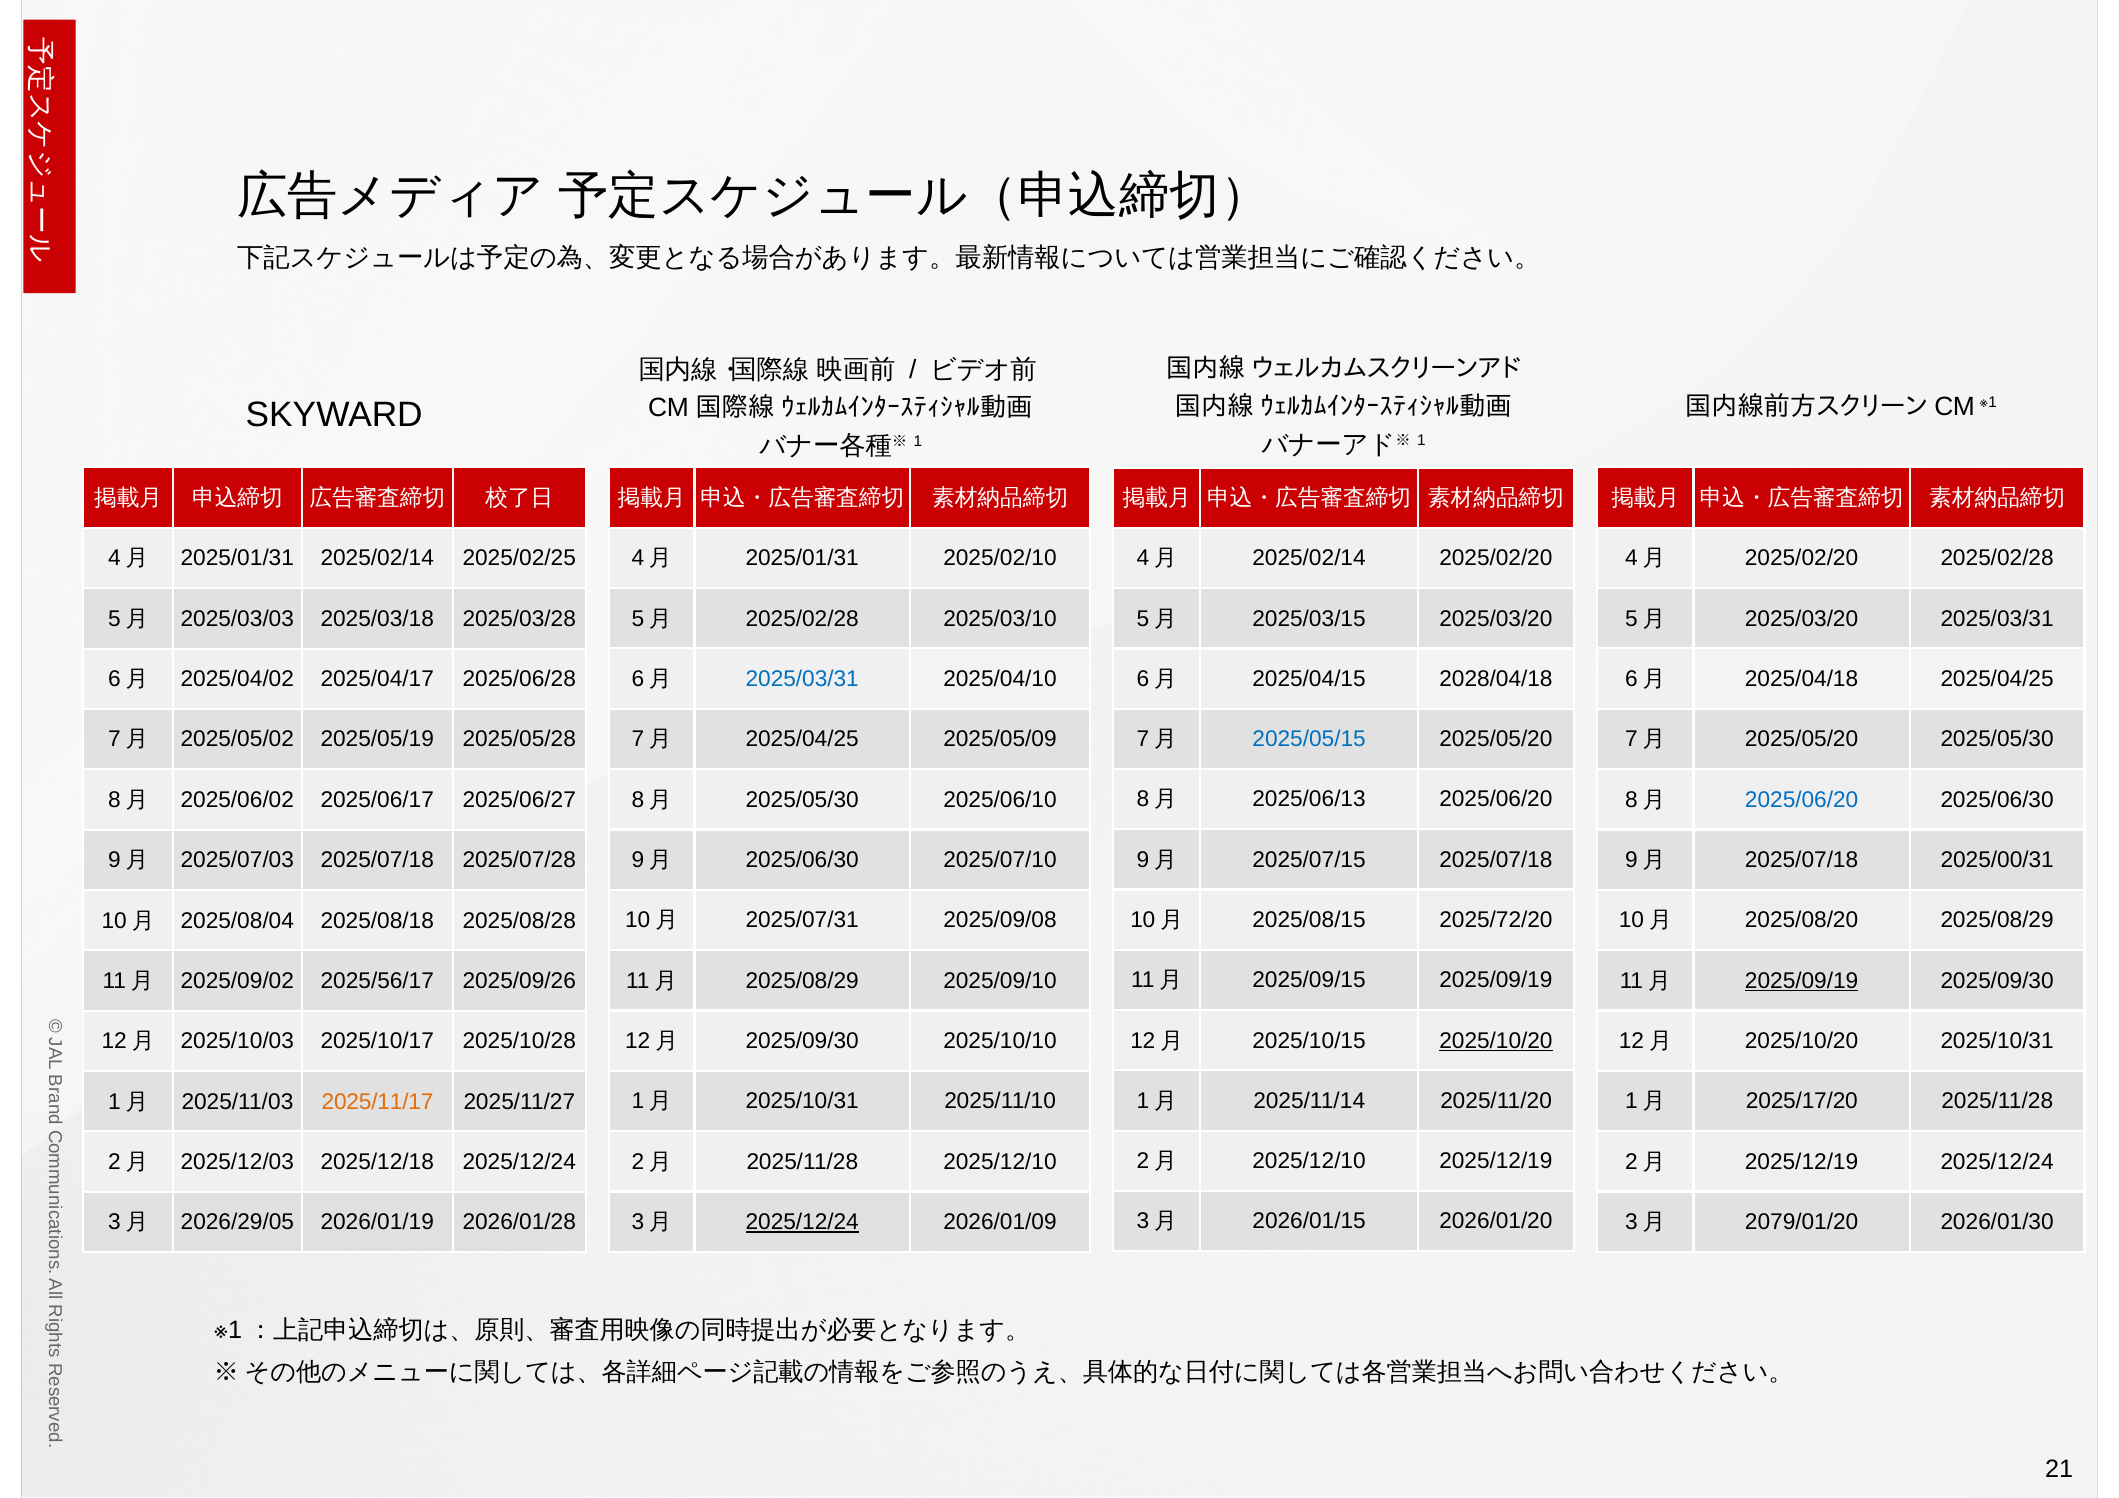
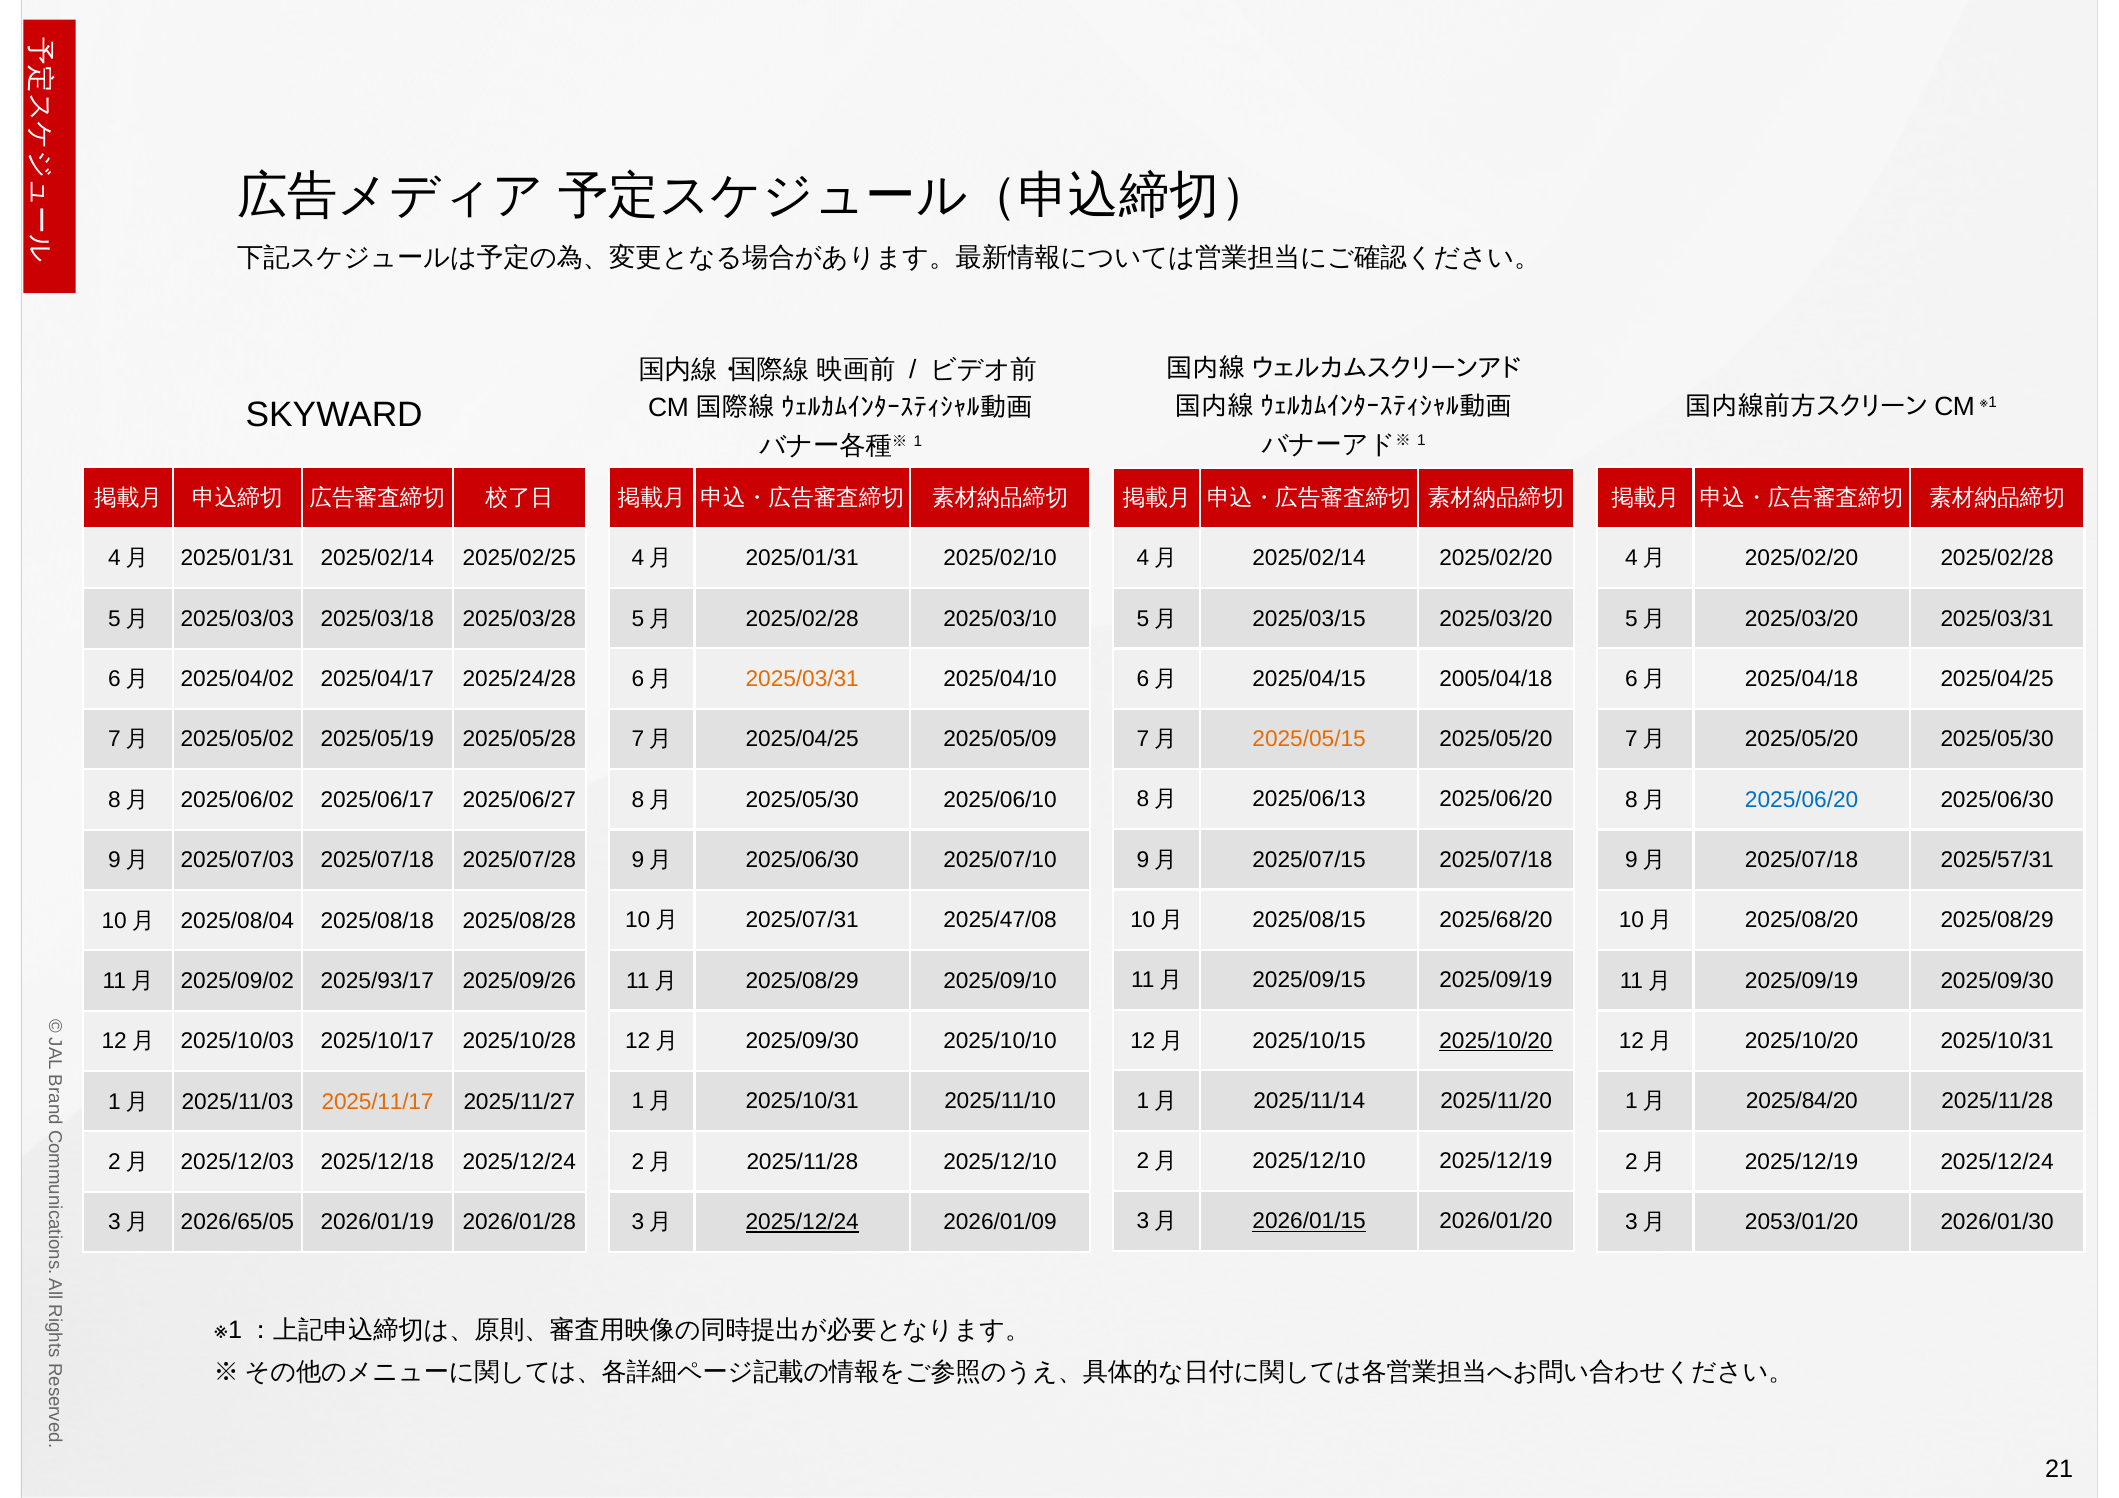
2025/03/31 colour: blue -> orange (802, 679)
2028/04/18: 2028/04/18 -> 2005/04/18 (1496, 679)
2025/06/28: 2025/06/28 -> 2025/24/28 (519, 679)
2025/05/15 colour: blue -> orange (1309, 739)
2025/00/31: 2025/00/31 -> 2025/57/31 (1997, 860)
2025/72/20: 2025/72/20 -> 2025/68/20 (1496, 920)
2025/09/08: 2025/09/08 -> 2025/47/08 (1000, 920)
2025/09/19 underline: present -> none (1802, 981)
2025/56/17: 2025/56/17 -> 2025/93/17 (377, 981)
2025/17/20: 2025/17/20 -> 2025/84/20 (1802, 1102)
2026/01/15 underline: none -> present (1309, 1222)
2079/01/20: 2079/01/20 -> 2053/01/20 (1802, 1222)
2026/29/05: 2026/29/05 -> 2026/65/05 (237, 1223)
